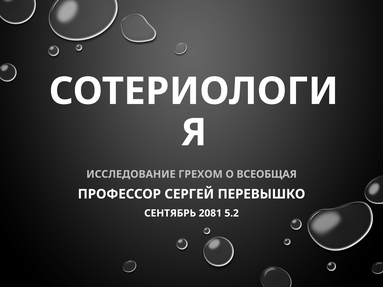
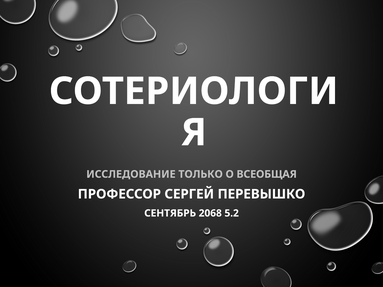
ГРЕХОМ: ГРЕХОМ -> ТОЛЬКО (201, 174)
2081: 2081 -> 2068 (210, 213)
